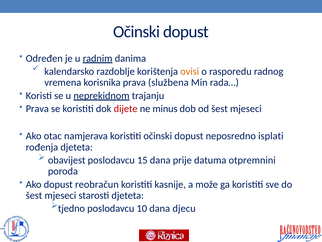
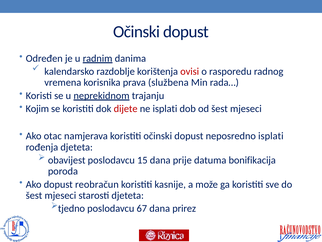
ovisi colour: orange -> red (190, 71)
Prava: Prava -> Kojim (37, 108)
ne minus: minus -> isplati (165, 108)
otpremnini: otpremnini -> bonifikacija (252, 160)
10: 10 -> 67 (142, 208)
djecu: djecu -> prirez (184, 208)
